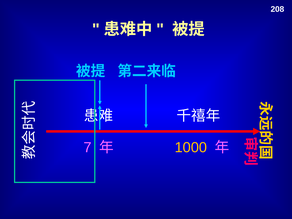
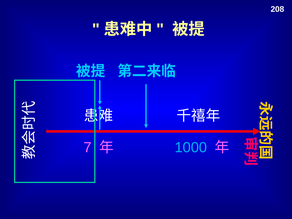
1000 colour: yellow -> light blue (191, 147)
